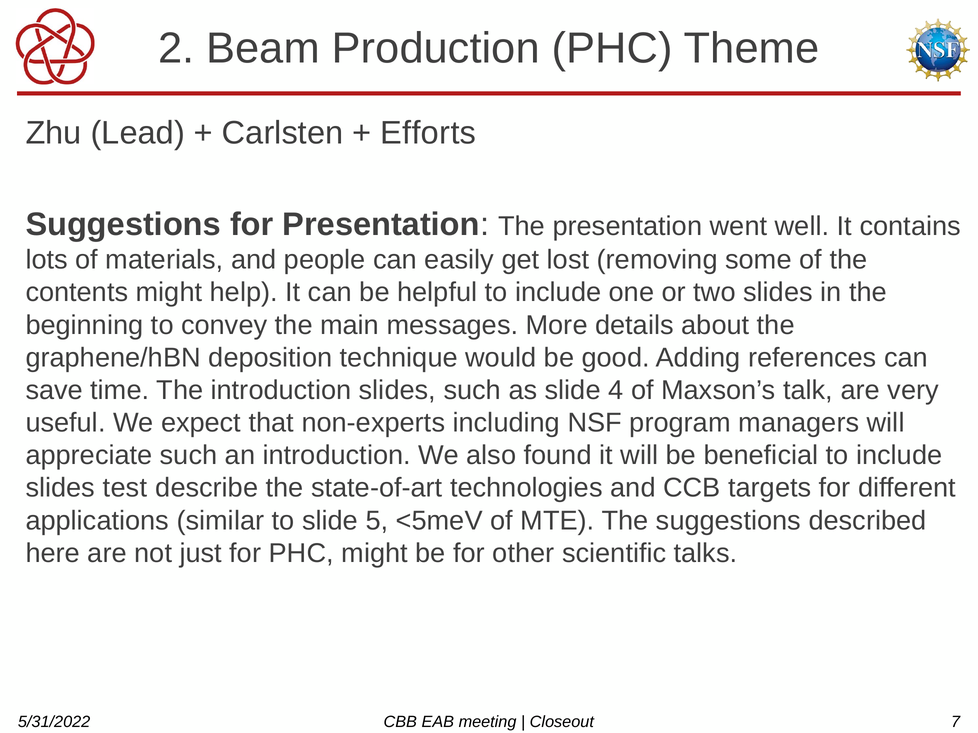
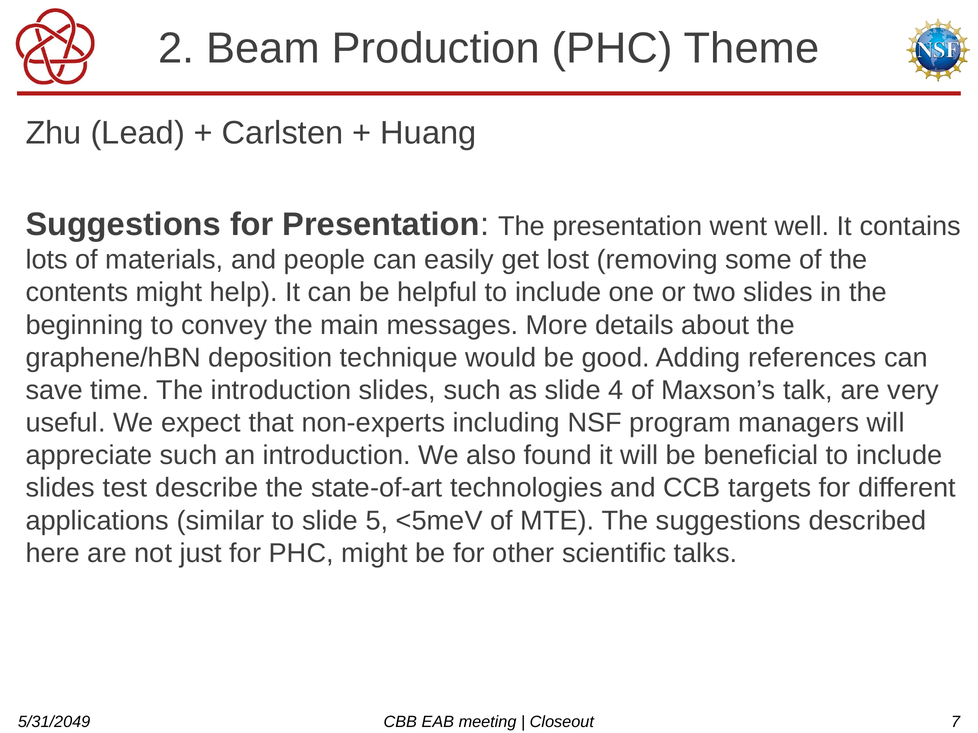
Efforts: Efforts -> Huang (428, 133)
5/31/2022: 5/31/2022 -> 5/31/2049 (54, 722)
